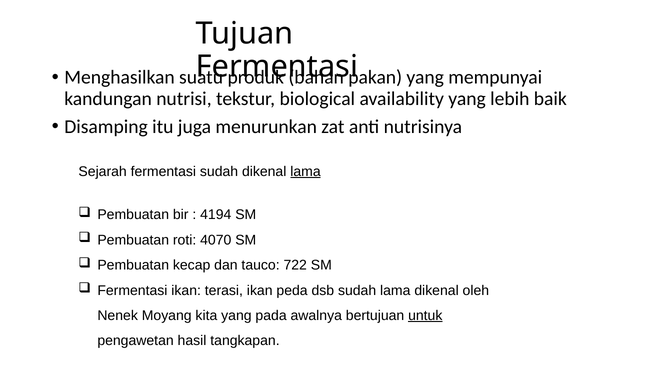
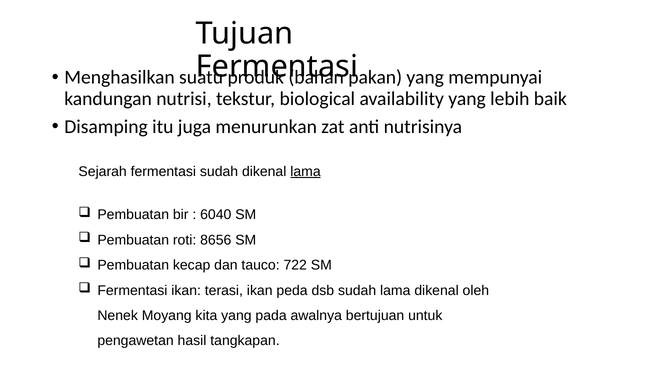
4194: 4194 -> 6040 (216, 215)
4070: 4070 -> 8656 (216, 240)
untuk underline: present -> none (425, 316)
